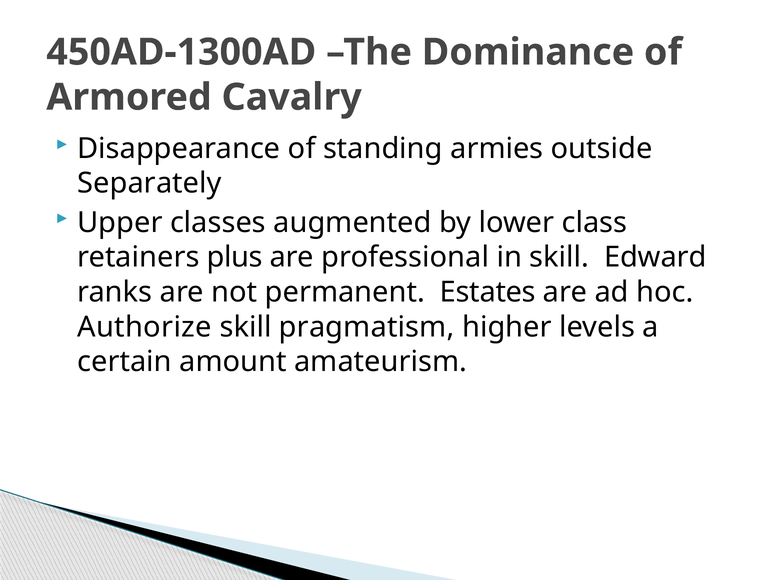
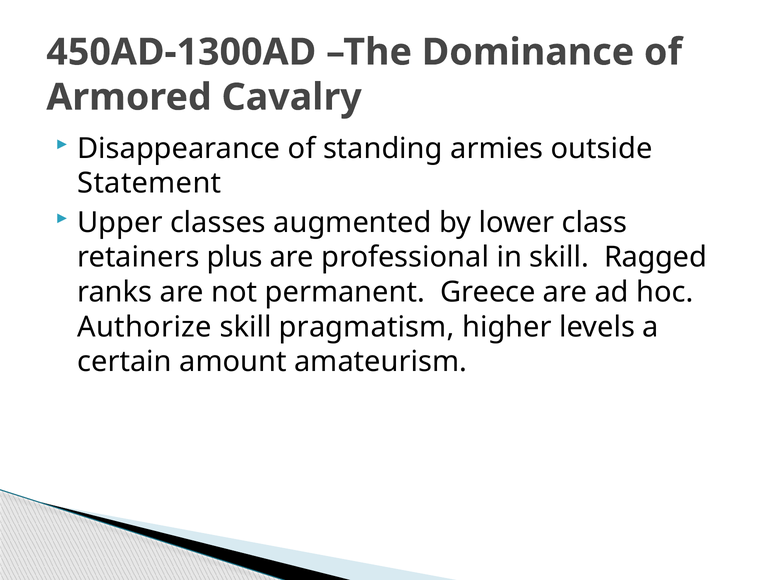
Separately: Separately -> Statement (149, 184)
Edward: Edward -> Ragged (655, 258)
Estates: Estates -> Greece (488, 292)
